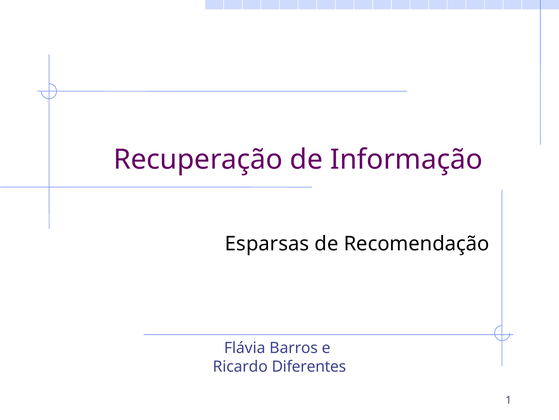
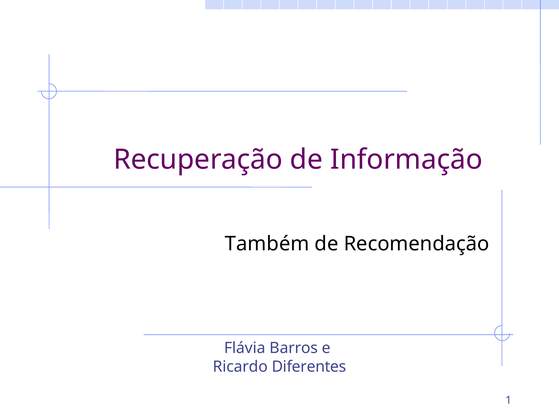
Esparsas: Esparsas -> Também (267, 244)
